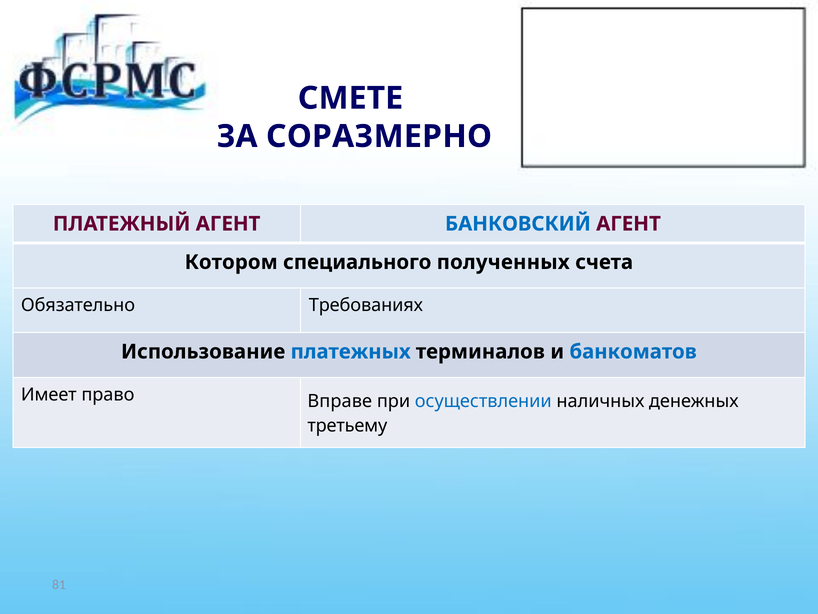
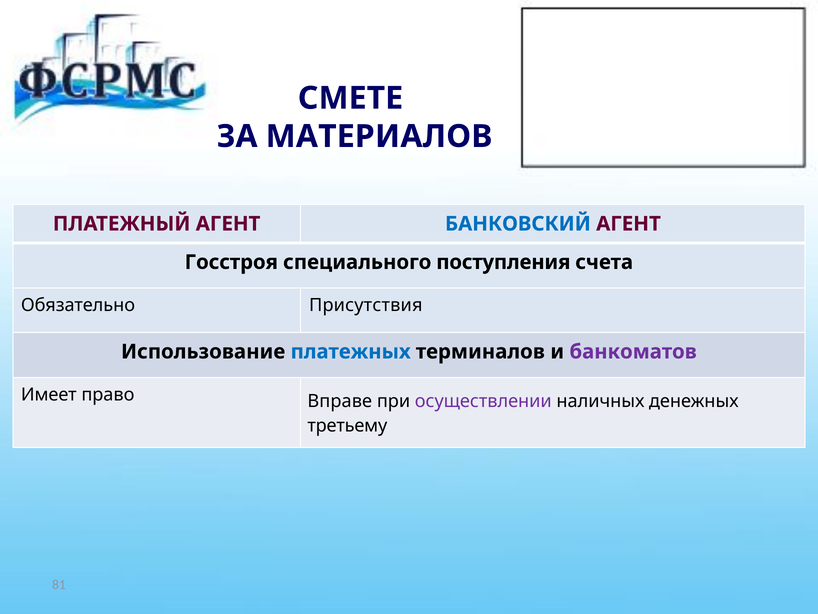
СОРАЗМЕРНО: СОРАЗМЕРНО -> МАТЕРИАЛОВ (379, 136)
Котором: Котором -> Госстроя (231, 262)
полученных: полученных -> поступления (503, 262)
Требованиях: Требованиях -> Присутствия (366, 305)
банкоматов colour: blue -> purple (633, 351)
осуществлении colour: blue -> purple (483, 401)
